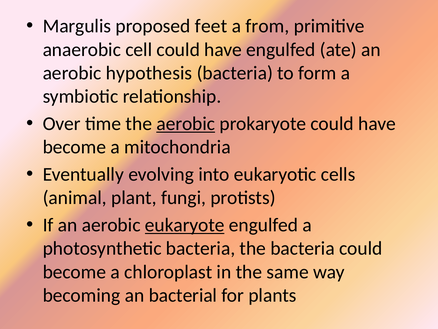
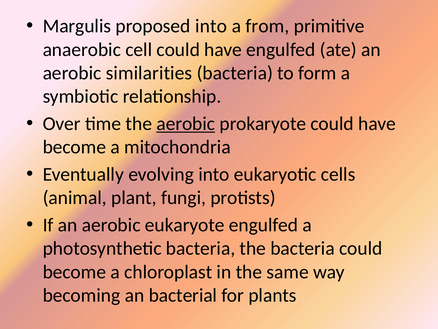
proposed feet: feet -> into (211, 26)
hypothesis: hypothesis -> similarities (149, 73)
eukaryote underline: present -> none (185, 225)
